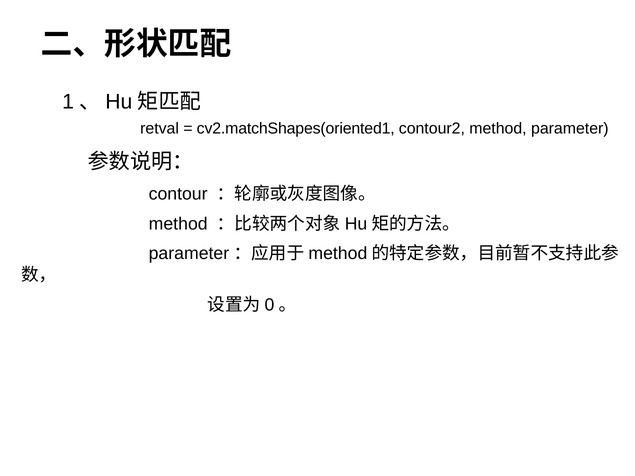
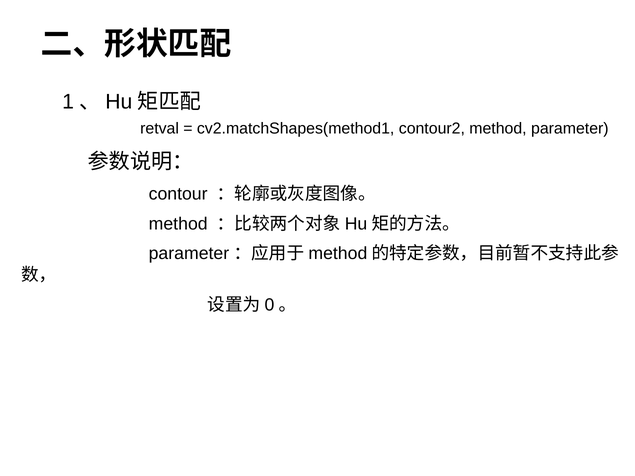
cv2.matchShapes(oriented1: cv2.matchShapes(oriented1 -> cv2.matchShapes(method1 (296, 129)
